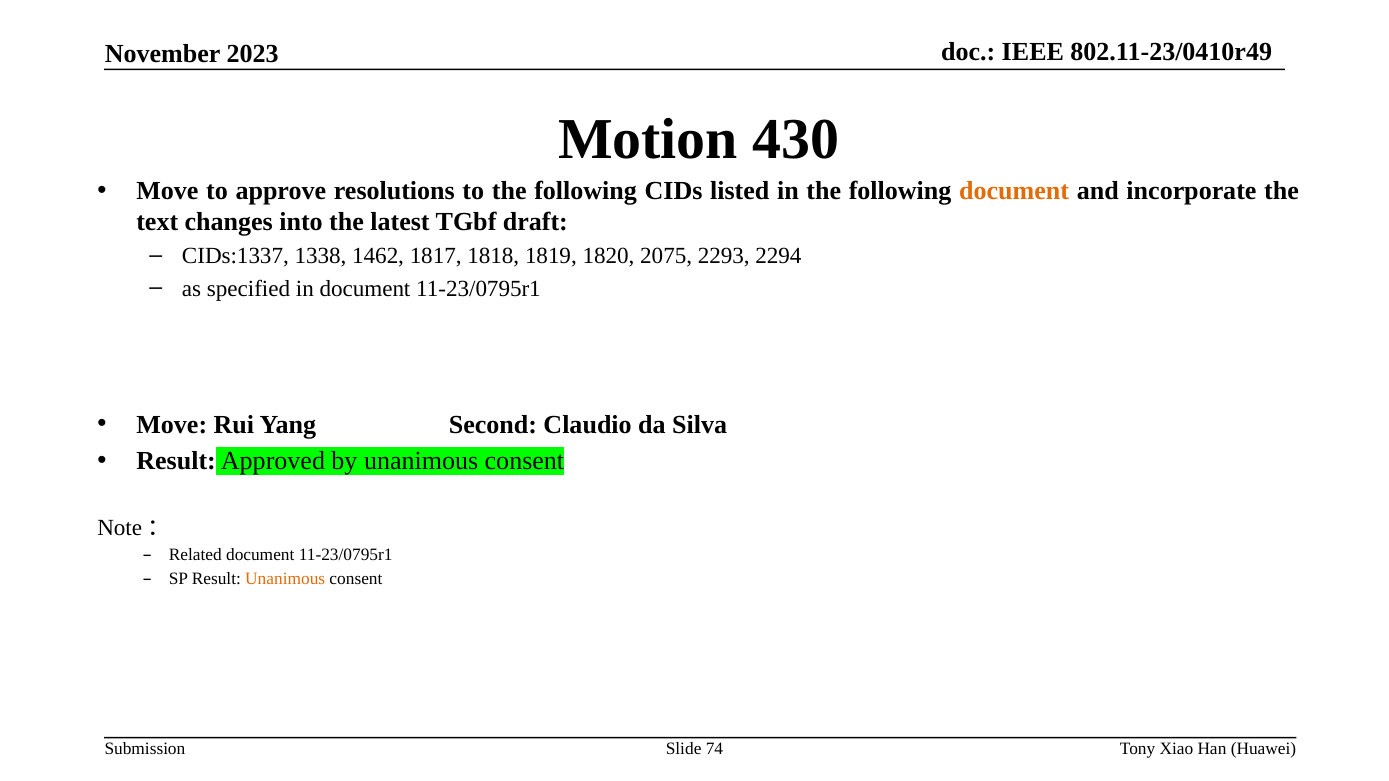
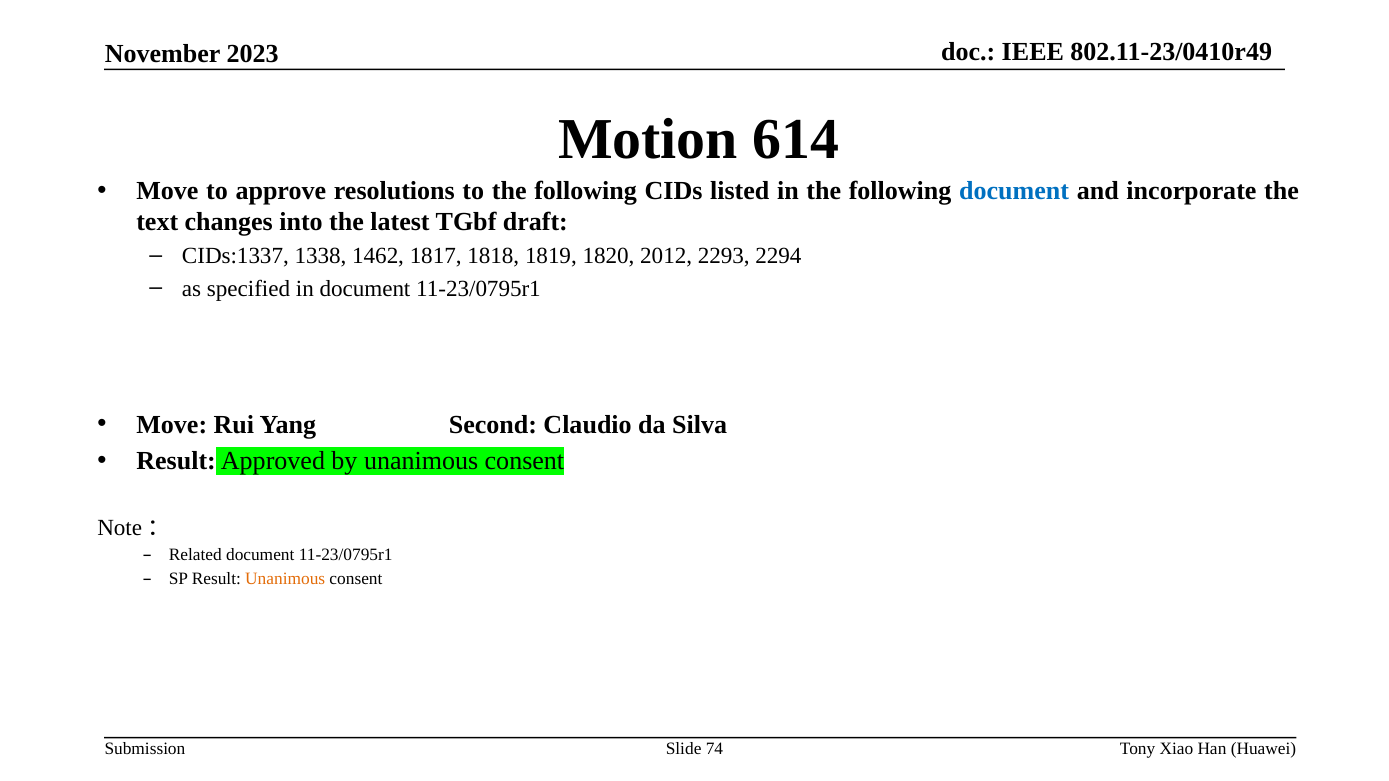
430: 430 -> 614 (796, 139)
document colour: orange -> blue (1014, 191)
2075: 2075 -> 2012 (666, 256)
